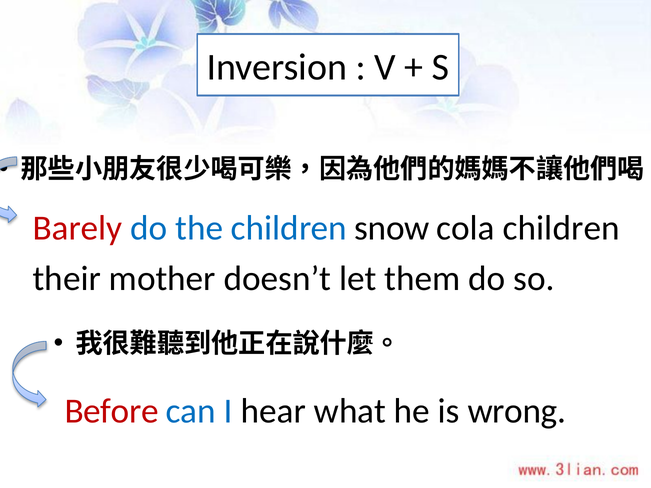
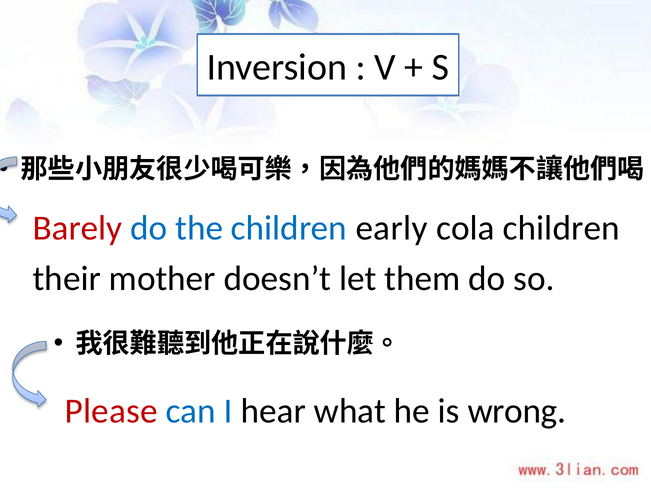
snow: snow -> early (392, 228)
Before: Before -> Please (111, 411)
